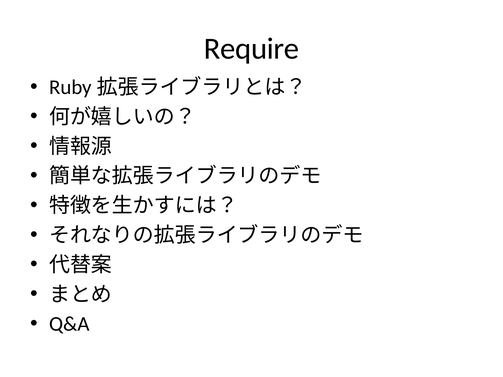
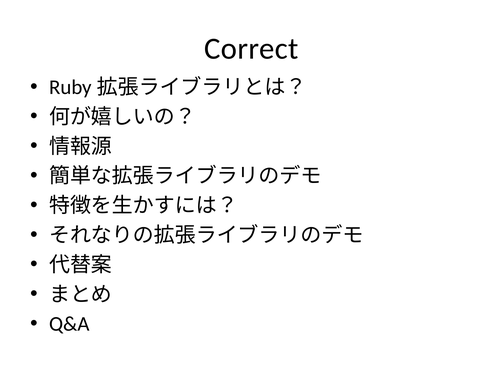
Require: Require -> Correct (251, 49)
